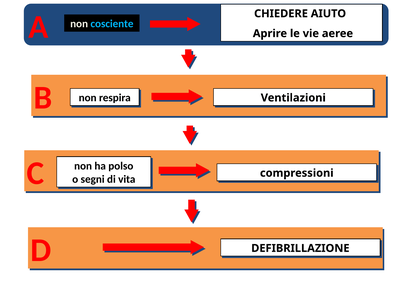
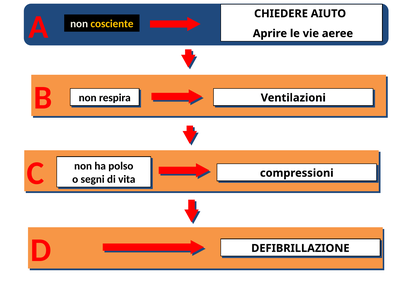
cosciente colour: light blue -> yellow (112, 24)
